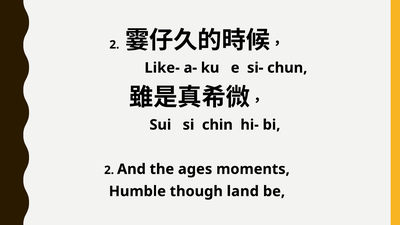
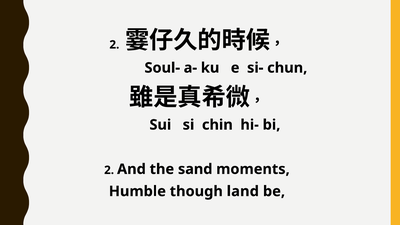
Like-: Like- -> Soul- (162, 68)
ages: ages -> sand (195, 169)
